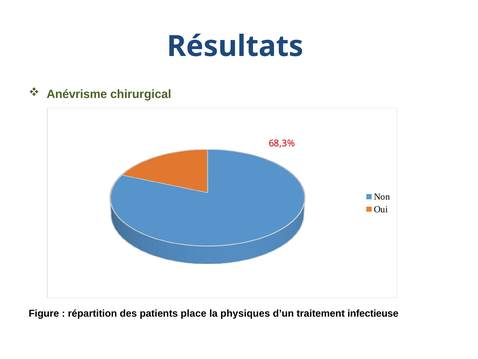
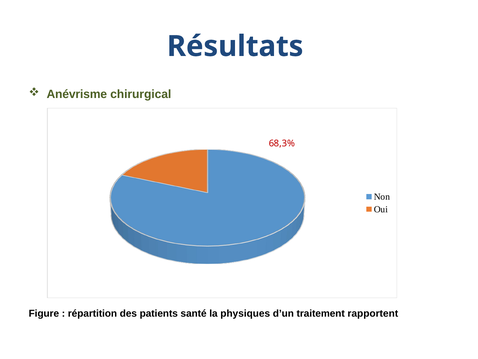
place: place -> santé (194, 313)
infectieuse: infectieuse -> rapportent (373, 313)
